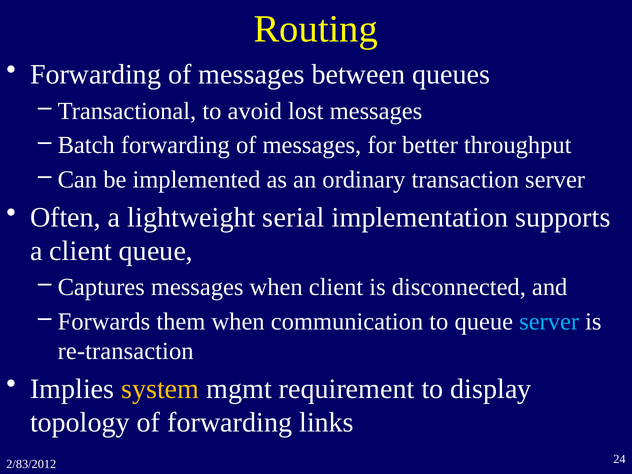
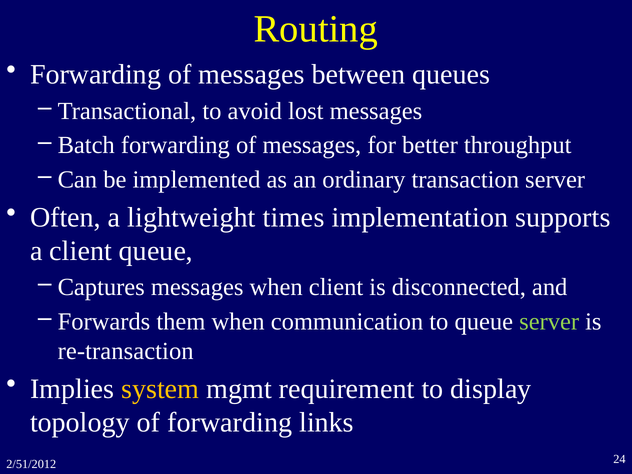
serial: serial -> times (294, 217)
server colour: light blue -> light green (549, 322)
2/83/2012: 2/83/2012 -> 2/51/2012 (31, 464)
